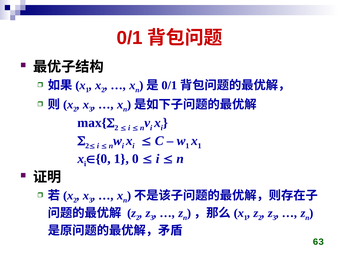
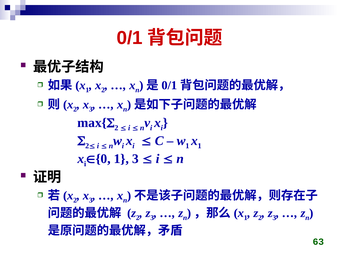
1 0: 0 -> 3 (135, 159)
